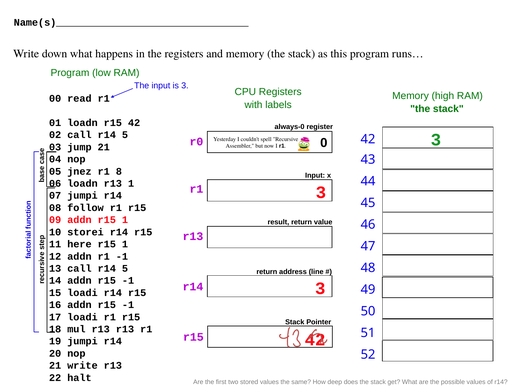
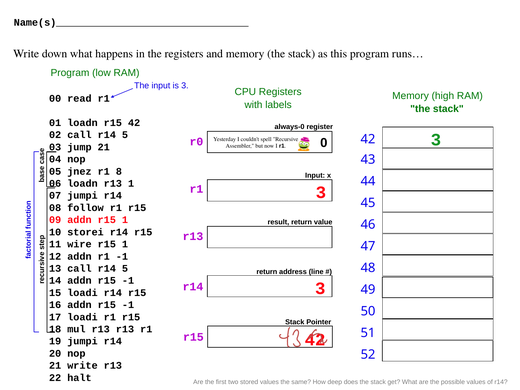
here: here -> wire (79, 244)
